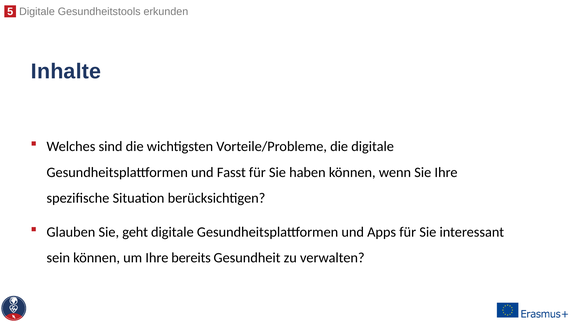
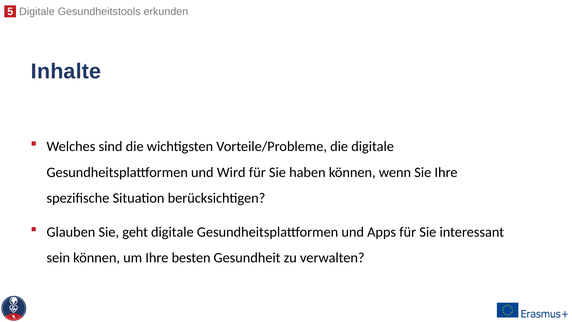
Fasst: Fasst -> Wird (231, 172)
bereits: bereits -> besten (191, 258)
